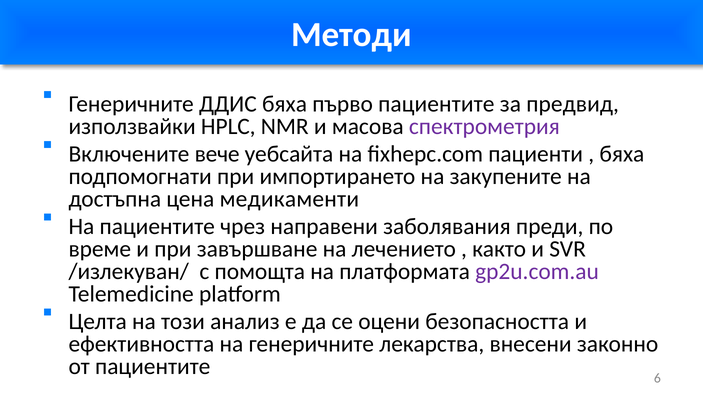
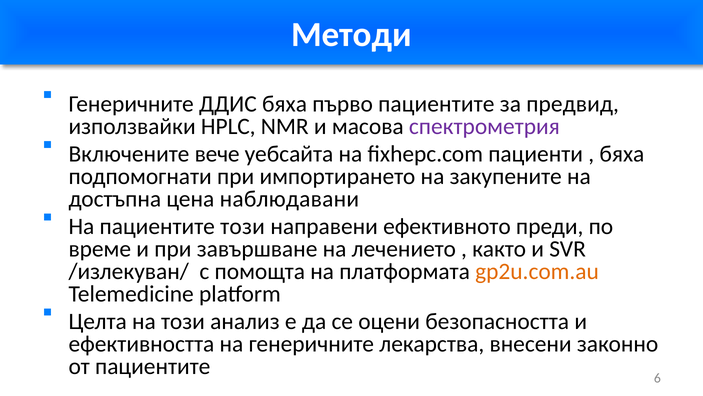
медикаменти: медикаменти -> наблюдавани (289, 199)
пациентите чрез: чрез -> този (243, 226)
заболявания: заболявания -> ефективното (447, 226)
gp2u.com.au colour: purple -> orange (537, 271)
